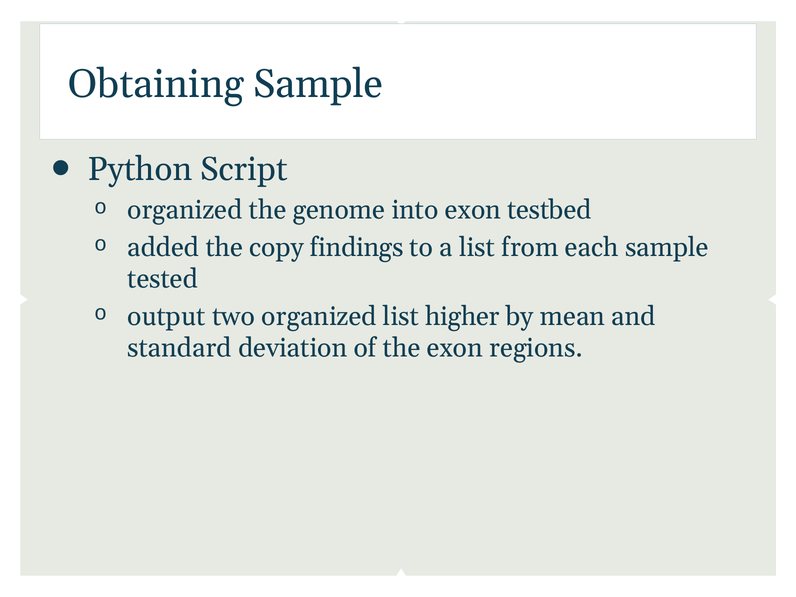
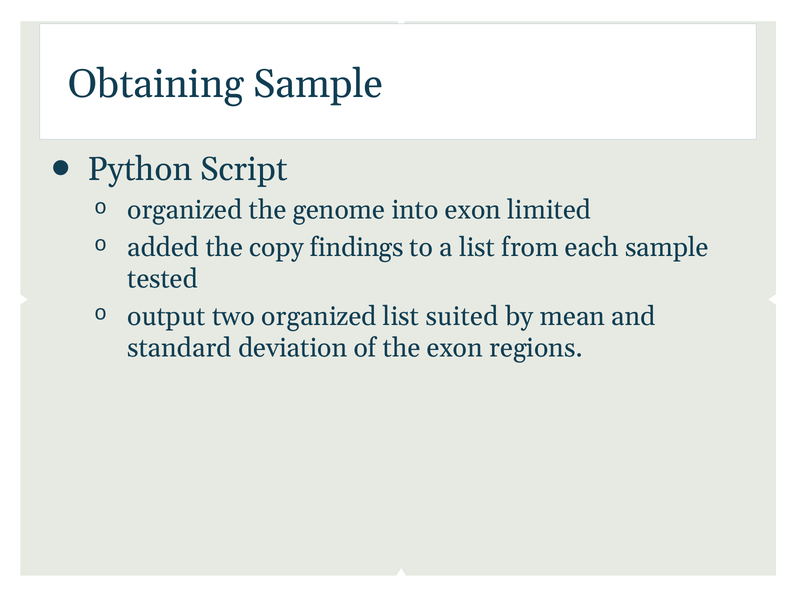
testbed: testbed -> limited (549, 210)
higher: higher -> suited (462, 316)
